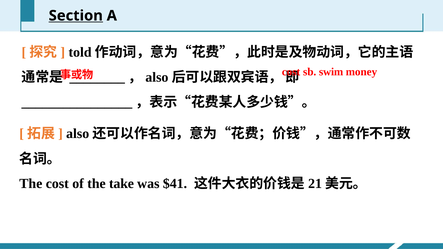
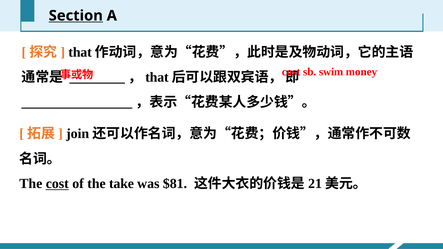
told: told -> that (80, 52)
also: also -> that (157, 77)
also: also -> join (78, 134)
cost underline: none -> present (57, 184)
$41: $41 -> $81 (175, 184)
